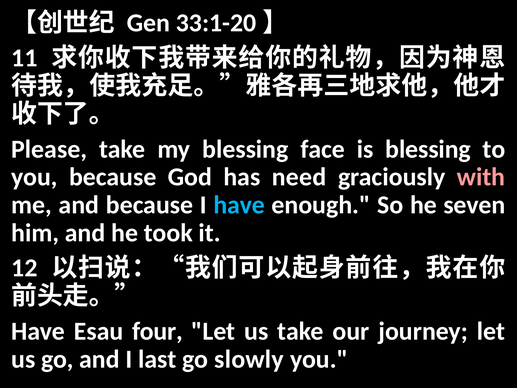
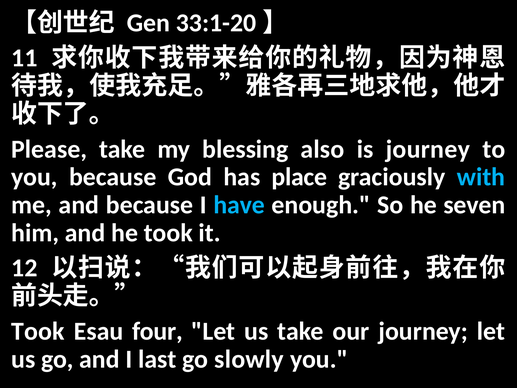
face: face -> also (322, 149)
is blessing: blessing -> journey (428, 149)
need: need -> place (299, 177)
with colour: pink -> light blue (481, 177)
Have: Have -> Took (38, 331)
